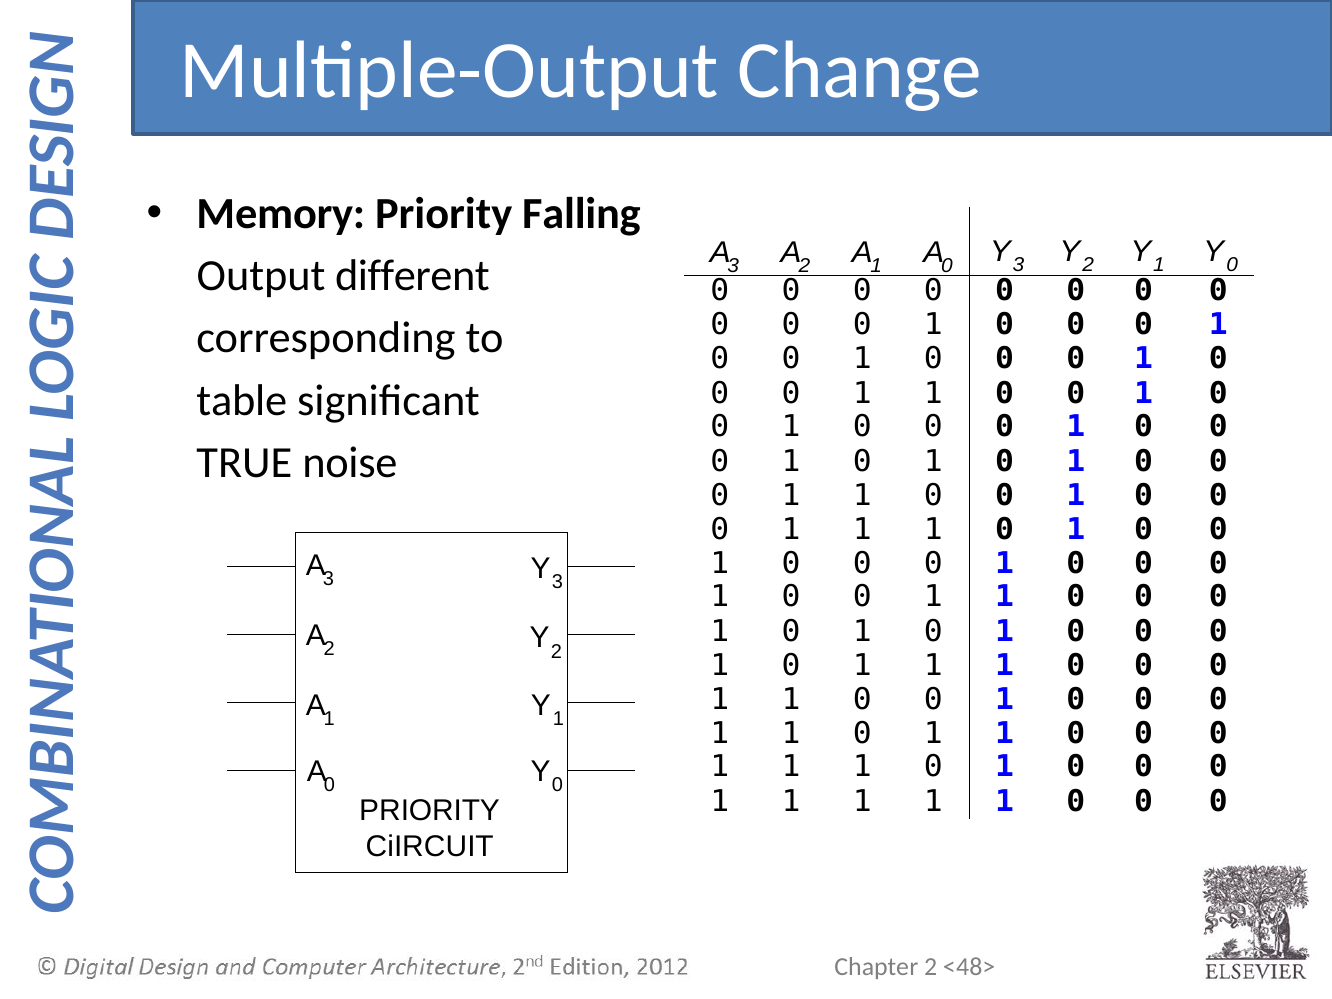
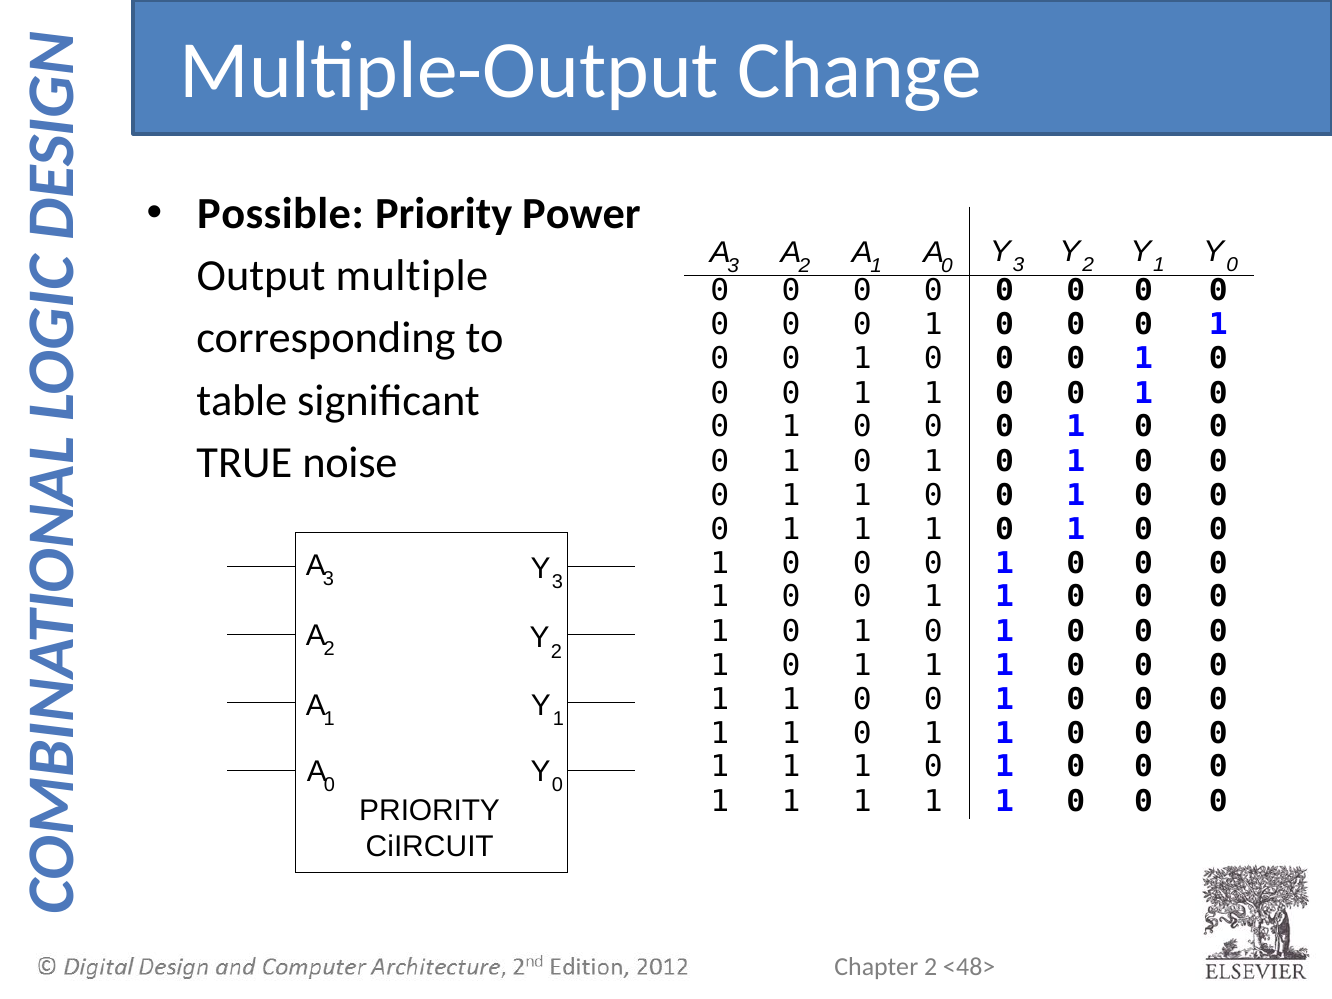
Memory: Memory -> Possible (280, 214)
Falling: Falling -> Power (581, 214)
different: different -> multiple (412, 276)
